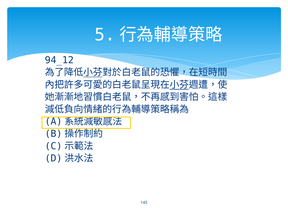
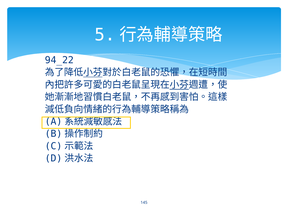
94_12: 94_12 -> 94_22 (59, 60)
